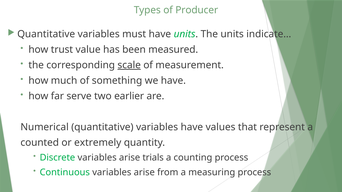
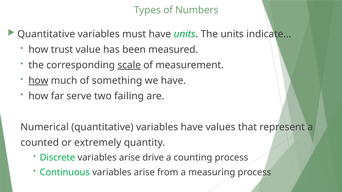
Producer: Producer -> Numbers (197, 10)
how underline: none -> present (38, 81)
earlier: earlier -> failing (129, 96)
trials: trials -> drive (153, 158)
